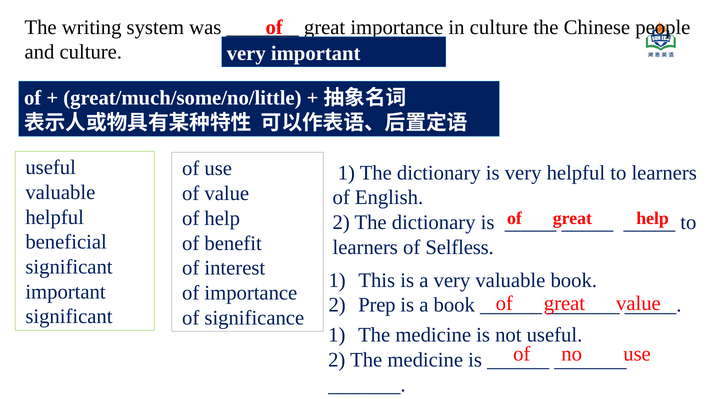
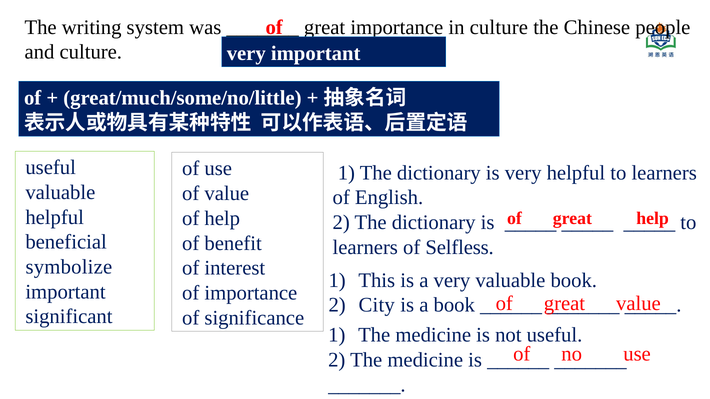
significant: significant -> symbolize (69, 267)
Prep: Prep -> City (377, 305)
